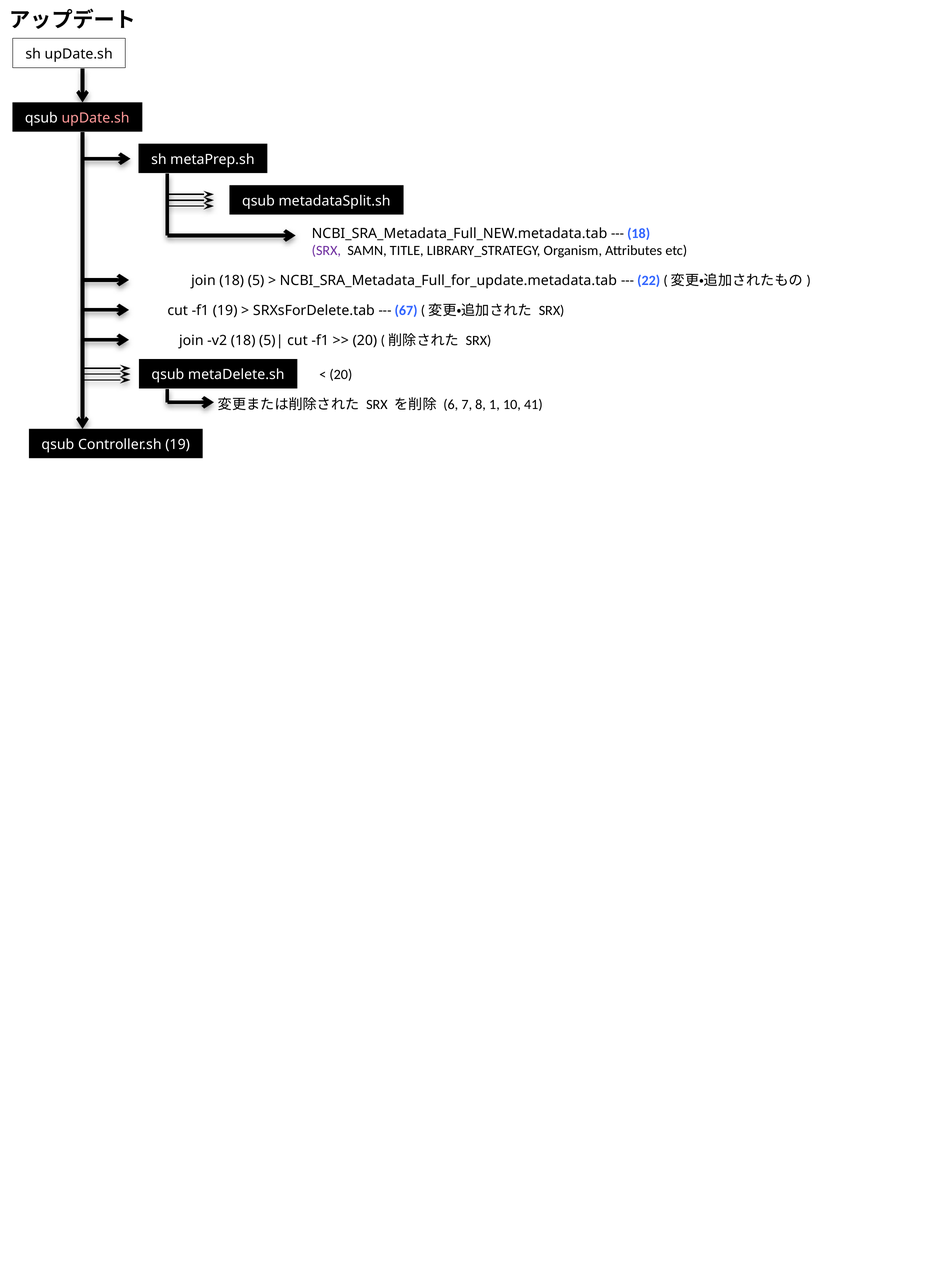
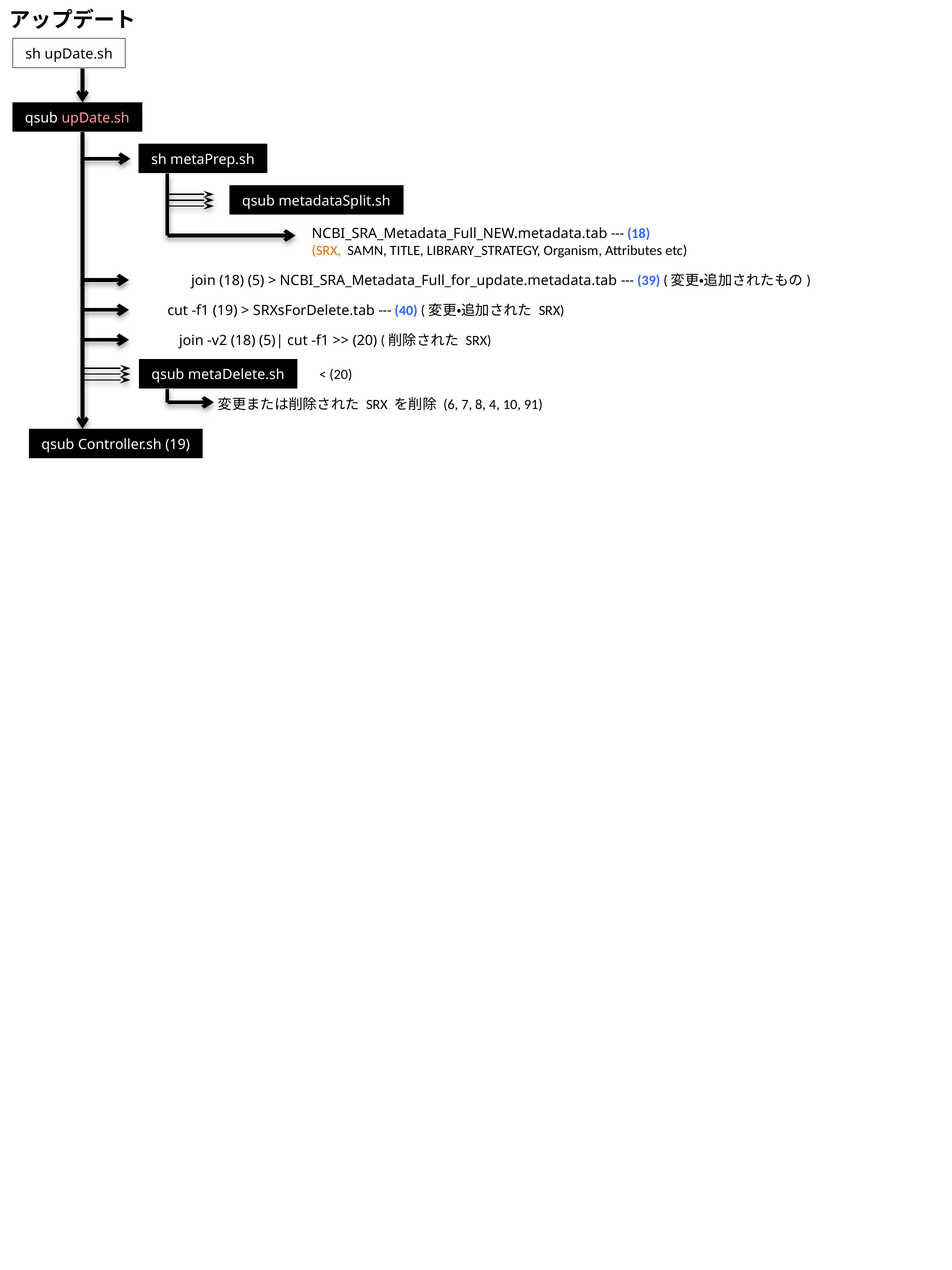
SRX colour: purple -> orange (326, 250)
22: 22 -> 39 (649, 281)
67: 67 -> 40 (406, 310)
1: 1 -> 4 (494, 405)
41: 41 -> 91 (533, 405)
